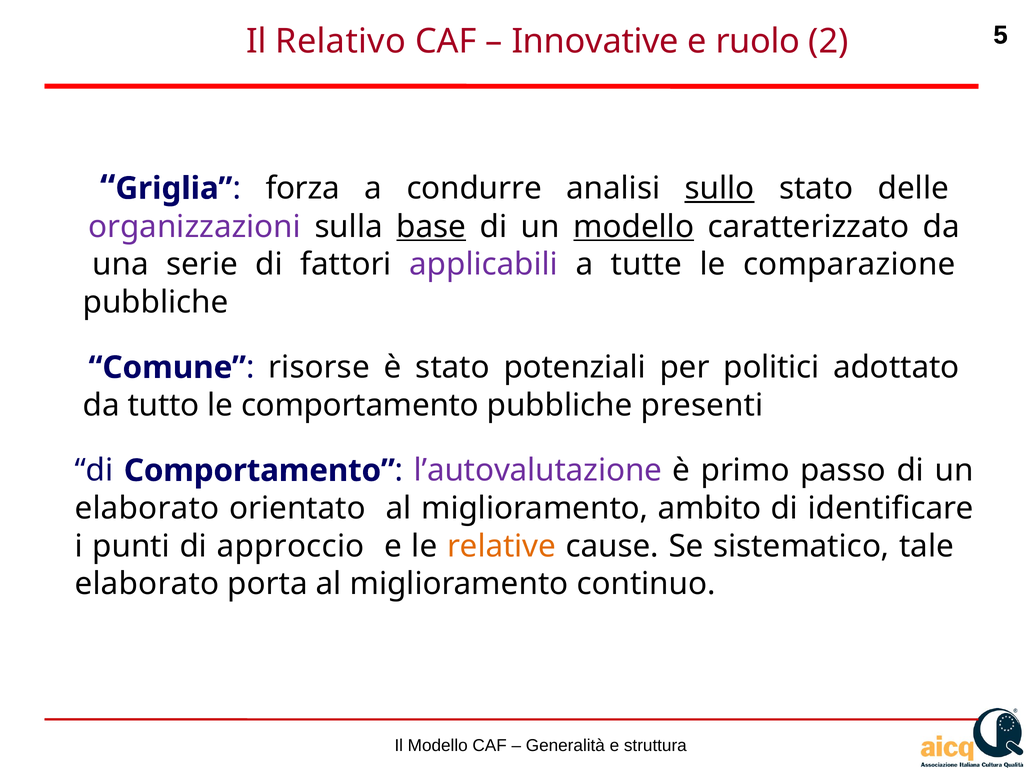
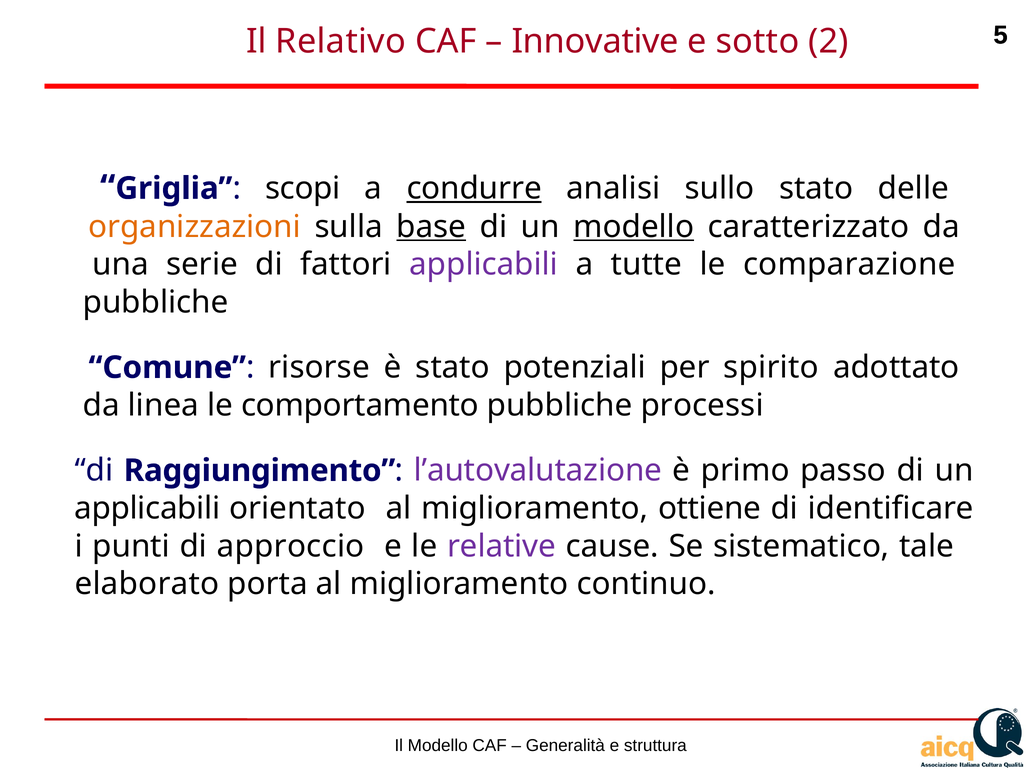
ruolo: ruolo -> sotto (758, 41)
forza: forza -> scopi (303, 188)
condurre underline: none -> present (474, 188)
sullo underline: present -> none (720, 188)
organizzazioni colour: purple -> orange (195, 227)
politici: politici -> spirito (771, 367)
tutto: tutto -> linea (163, 405)
presenti: presenti -> processi (702, 405)
di Comportamento: Comportamento -> Raggiungimento (259, 470)
elaborato: elaborato -> applicabili (147, 508)
ambito: ambito -> ottiene (710, 508)
relative colour: orange -> purple (502, 546)
